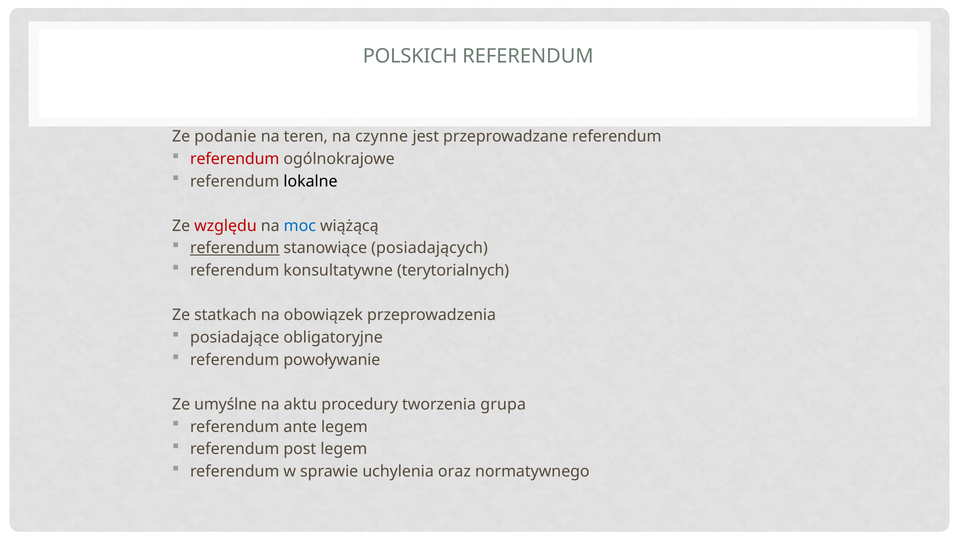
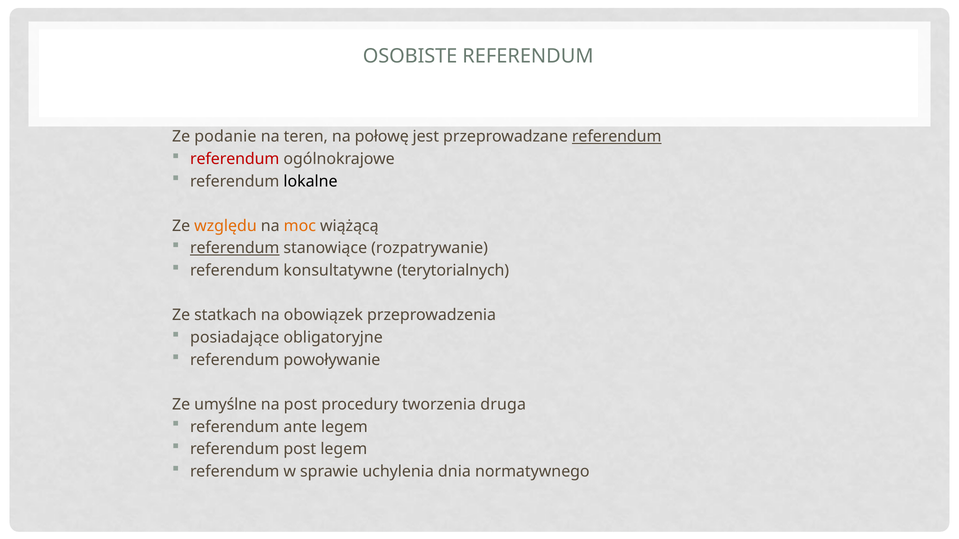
POLSKICH: POLSKICH -> OSOBISTE (410, 56)
czynne: czynne -> połowę (382, 137)
referendum underline: none -> present (617, 137)
względu colour: red -> orange (225, 226)
moc colour: blue -> orange (300, 226)
posiadających: posiadających -> rozpatrywanie (430, 248)
na aktu: aktu -> post (300, 405)
grupa: grupa -> druga (503, 405)
oraz: oraz -> dnia (454, 472)
